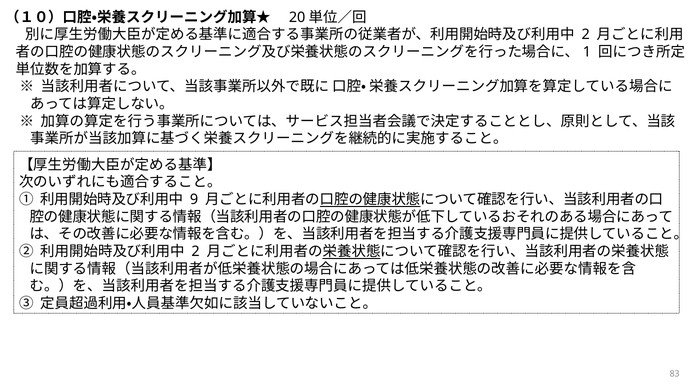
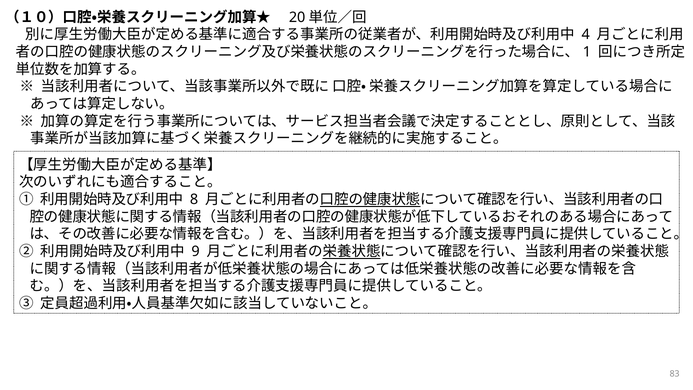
2: 2 -> 4 (586, 35)
9: 9 -> 8 (194, 199)
2: 2 -> 9 (196, 251)
